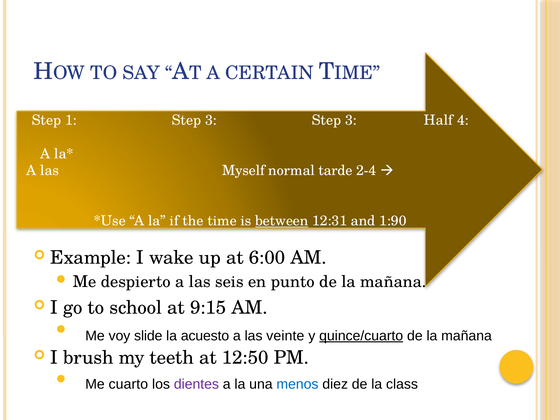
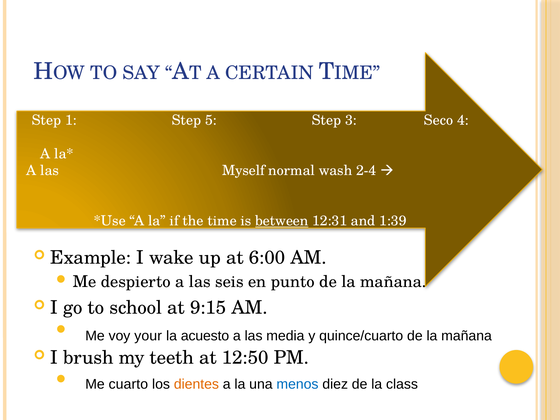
1 Step 3: 3 -> 5 (211, 120)
Half: Half -> Seco (439, 120)
tarde: tarde -> wash (336, 171)
1:90: 1:90 -> 1:39 (393, 221)
slide: slide -> your (148, 336)
veinte: veinte -> media (285, 336)
quince/cuarto underline: present -> none (361, 336)
dientes colour: purple -> orange (196, 384)
